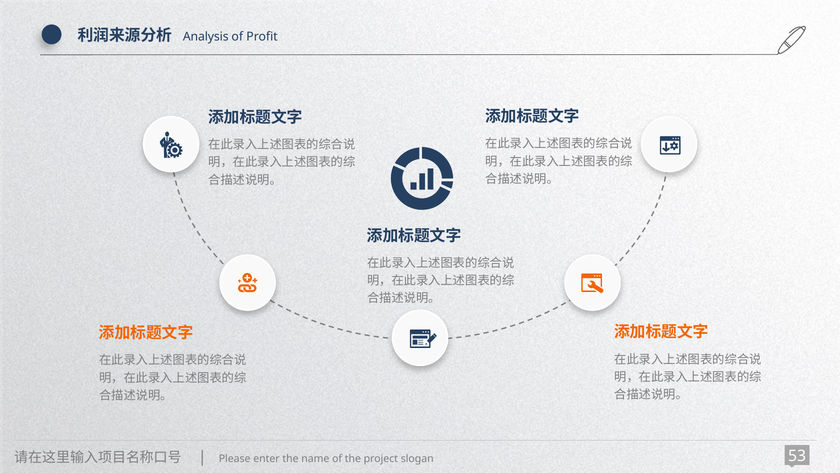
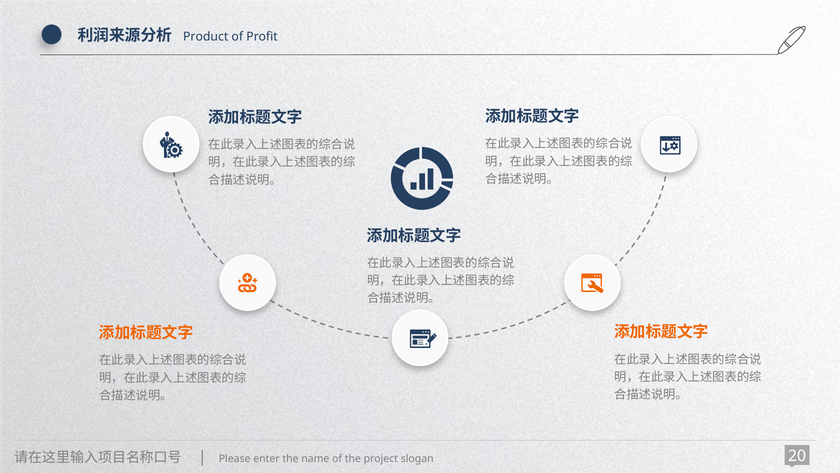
Analysis: Analysis -> Product (206, 36)
53: 53 -> 20 (797, 456)
